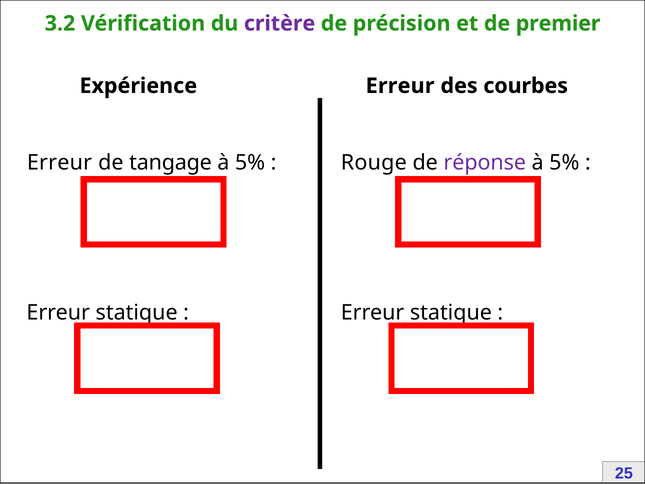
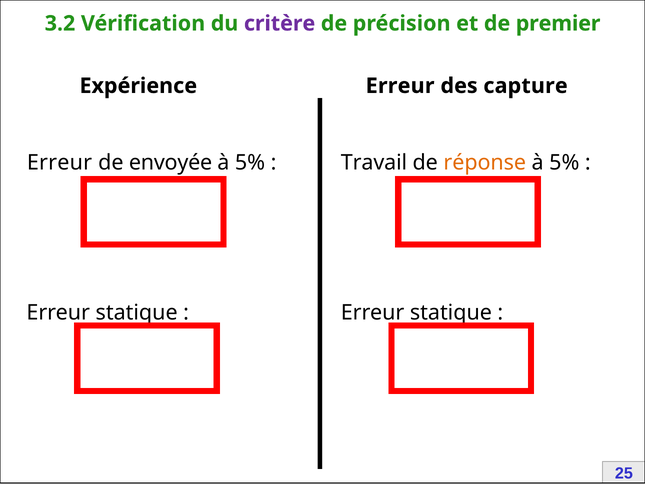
courbes: courbes -> capture (526, 86)
tangage: tangage -> envoyée (171, 162)
Rouge: Rouge -> Travail (374, 162)
réponse colour: purple -> orange (485, 162)
